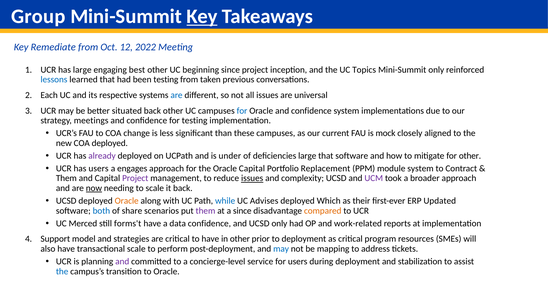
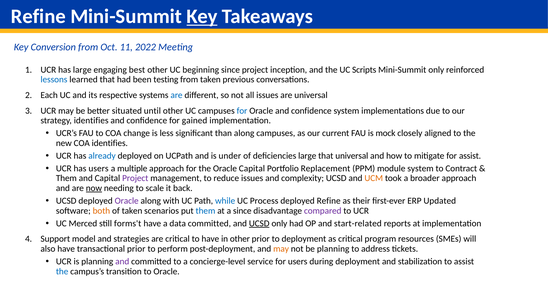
Group: Group -> Refine (38, 16)
Remediate: Remediate -> Conversion (53, 47)
12: 12 -> 11 (126, 47)
Topics: Topics -> Scripts (364, 70)
situated back: back -> until (152, 111)
strategy meetings: meetings -> identifies (91, 121)
for testing: testing -> gained (195, 121)
than these: these -> along (244, 133)
COA deployed: deployed -> identifies (110, 143)
already colour: purple -> blue (102, 156)
that software: software -> universal (352, 156)
for other: other -> assist (470, 156)
engages: engages -> multiple (132, 169)
issues underline: present -> none (252, 178)
UCM colour: purple -> orange (374, 178)
Oracle colour: orange -> purple (127, 201)
Advises: Advises -> Process (264, 201)
deployed Which: Which -> Refine (329, 201)
both colour: blue -> orange (101, 211)
of share: share -> taken (132, 211)
them colour: purple -> blue (205, 211)
compared colour: orange -> purple (323, 211)
data confidence: confidence -> committed (209, 224)
UCSD underline: none -> present (259, 224)
work-related: work-related -> start-related (358, 224)
transactional scale: scale -> prior (136, 249)
may colour: blue -> orange (281, 249)
be mapping: mapping -> planning (333, 249)
